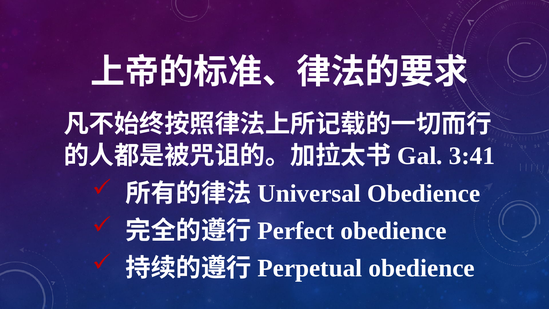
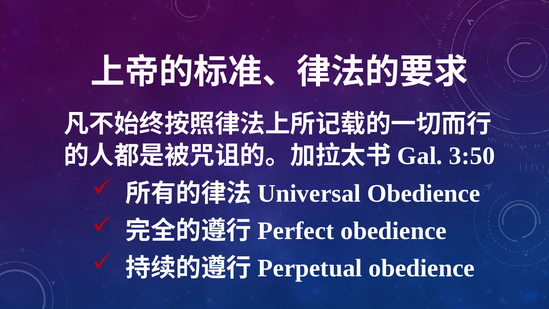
3:41: 3:41 -> 3:50 (472, 156)
